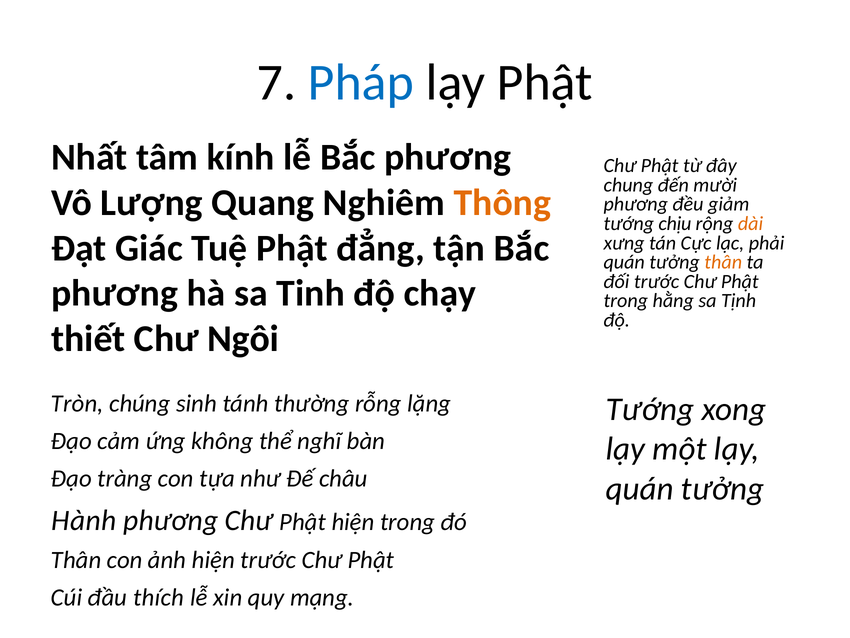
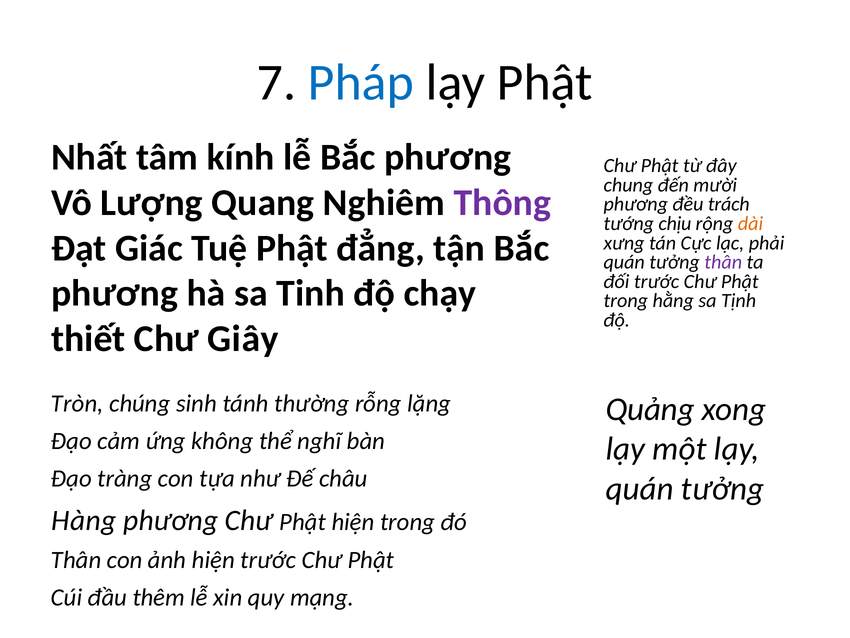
Thông colour: orange -> purple (502, 202)
giảm: giảm -> trách (729, 204)
thân colour: orange -> purple (723, 262)
Ngôi: Ngôi -> Giây (243, 339)
Tướng: Tướng -> Quảng (650, 409)
Hành: Hành -> Hàng (84, 520)
thích: thích -> thêm (159, 597)
